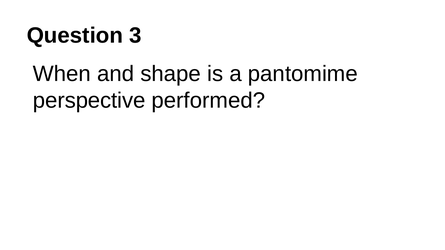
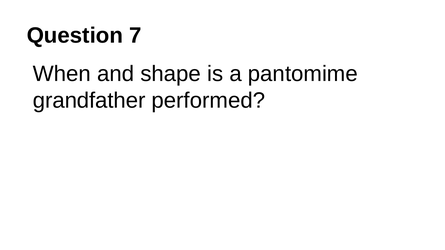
3: 3 -> 7 (135, 35)
perspective: perspective -> grandfather (89, 100)
